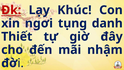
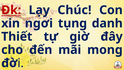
Khúc: Khúc -> Chúc (74, 10)
nhậm: nhậm -> mong (105, 50)
